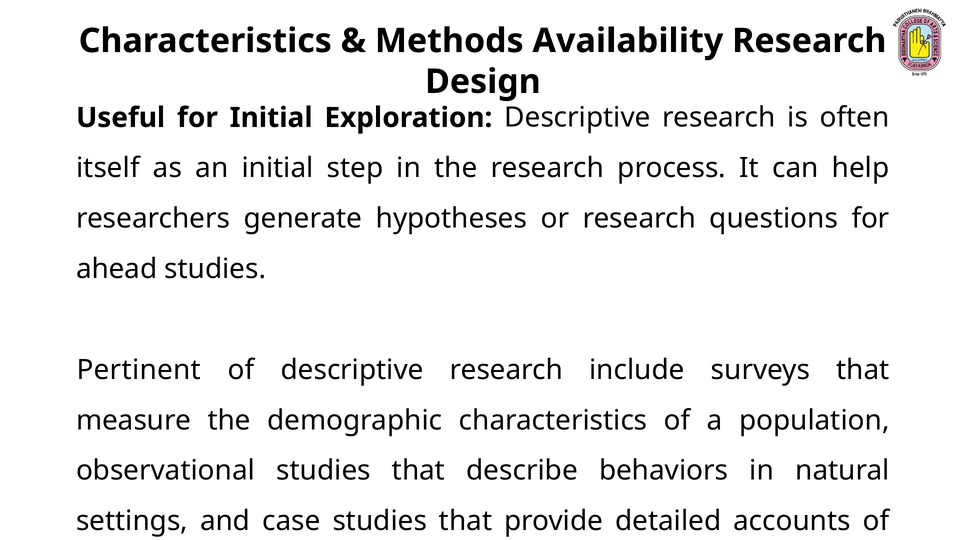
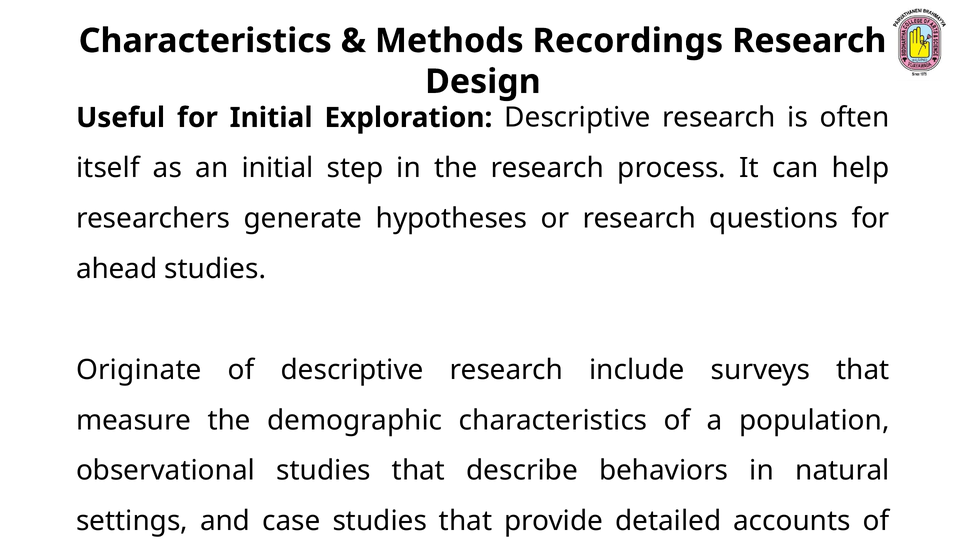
Availability: Availability -> Recordings (628, 41)
Pertinent: Pertinent -> Originate (139, 370)
